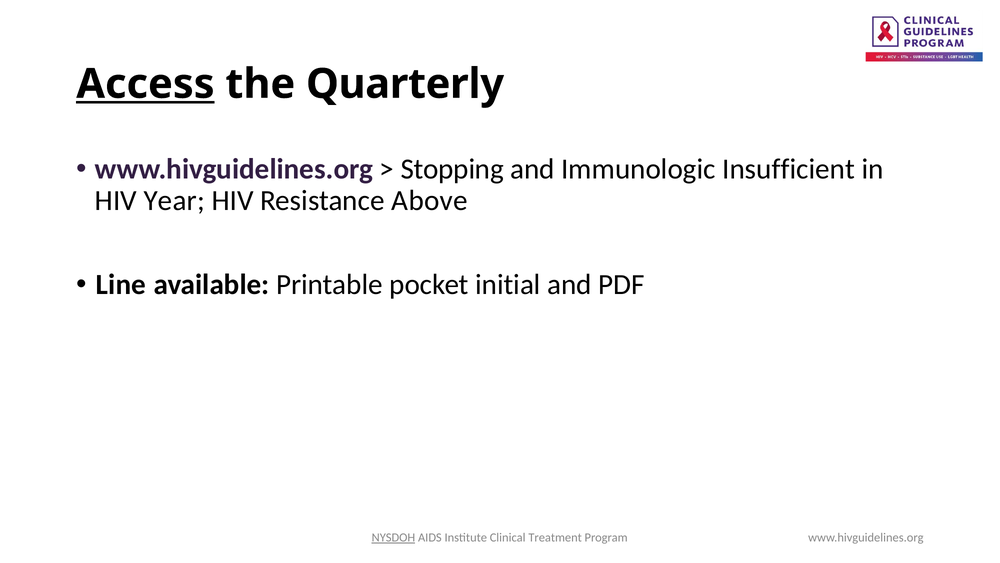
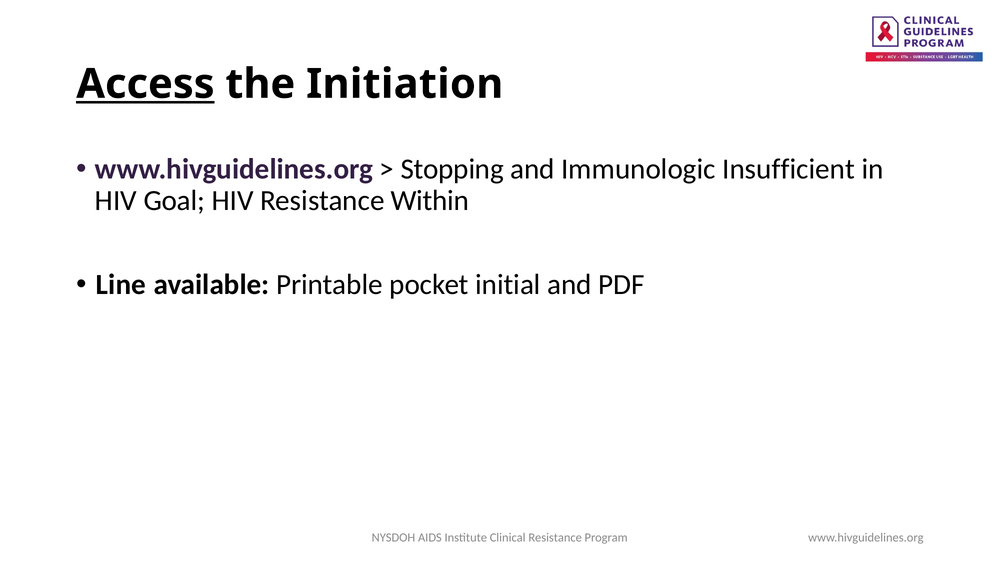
Quarterly: Quarterly -> Initiation (405, 84)
Year: Year -> Goal (174, 201)
Above: Above -> Within (430, 201)
NYSDOH underline: present -> none (393, 537)
Clinical Treatment: Treatment -> Resistance (555, 537)
